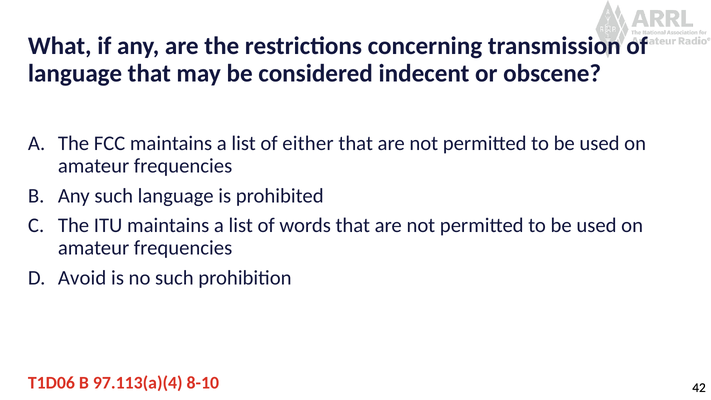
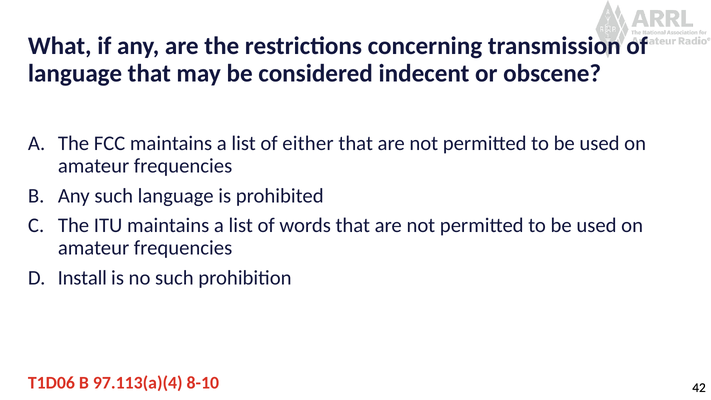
Avoid: Avoid -> Install (82, 278)
